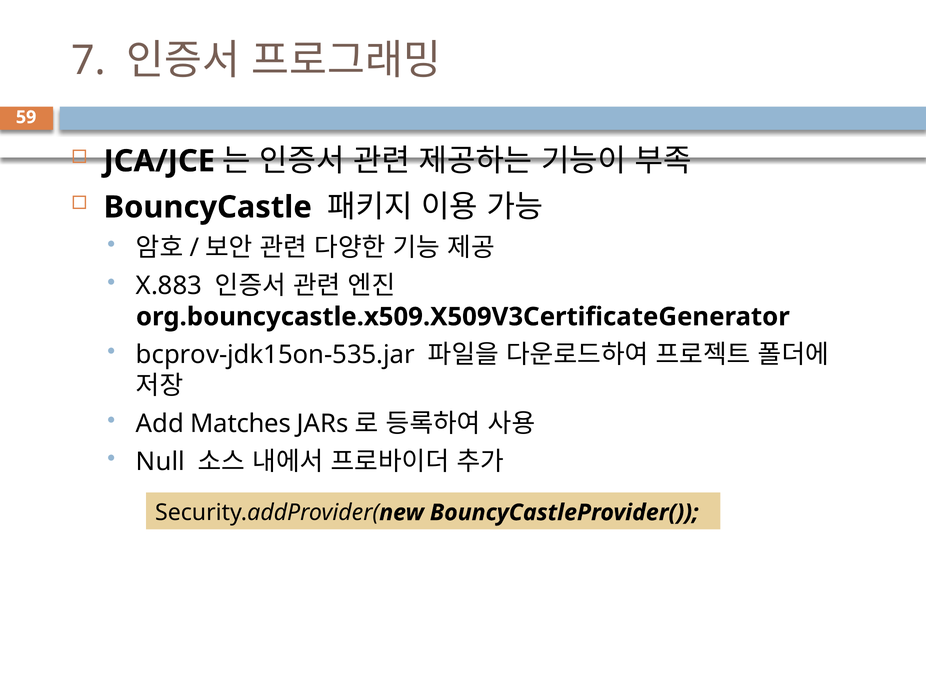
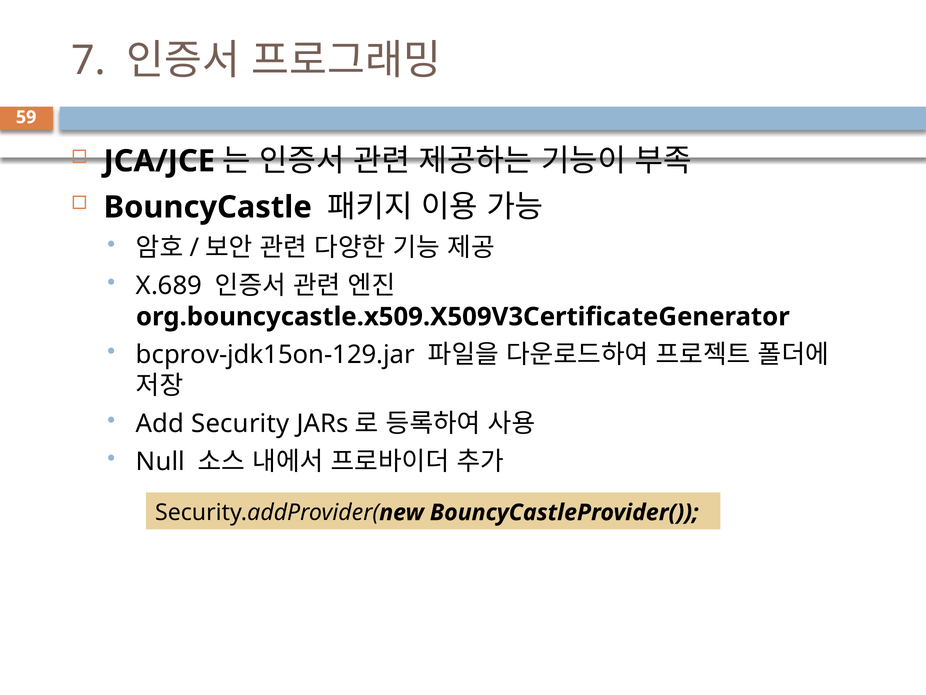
X.883: X.883 -> X.689 (169, 286)
bcprov-jdk15on-535.jar: bcprov-jdk15on-535.jar -> bcprov-jdk15on-129.jar (275, 355)
Matches: Matches -> Security (240, 423)
